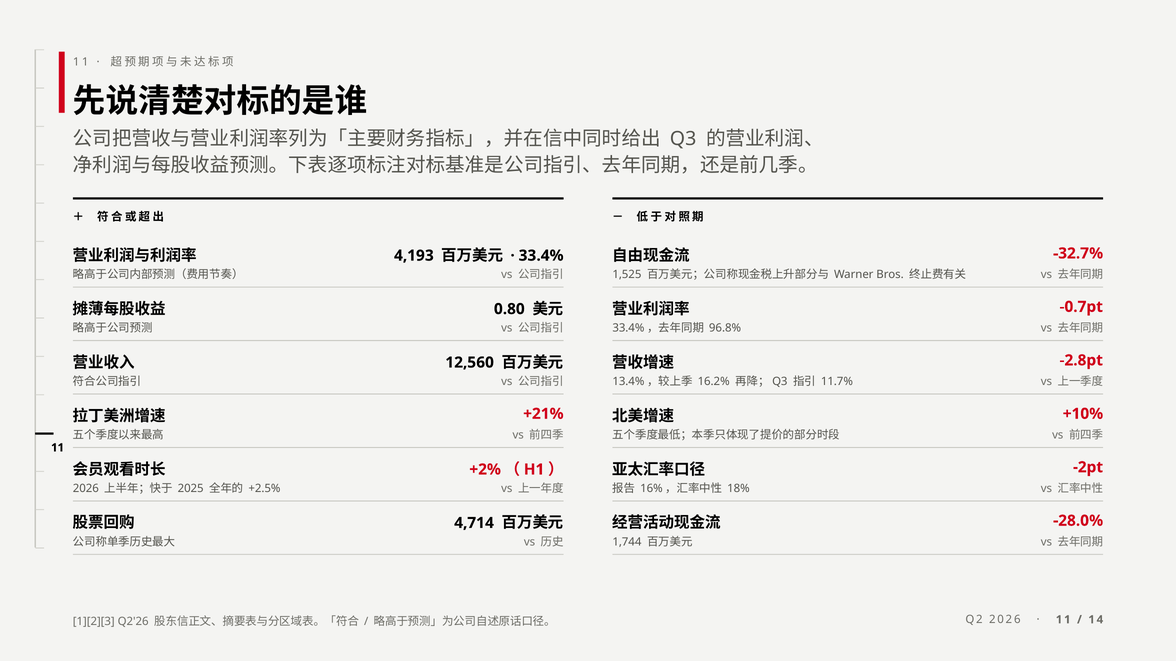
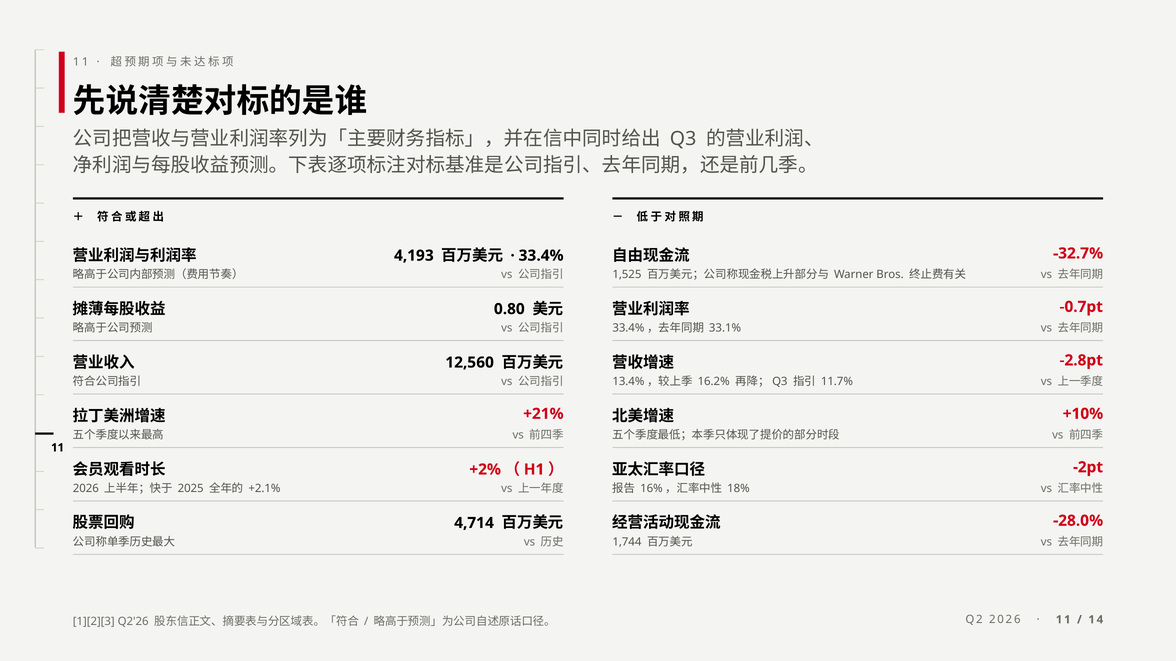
96.8%: 96.8% -> 33.1% (725, 328)
+2.5%: +2.5% -> +2.1% (264, 489)
